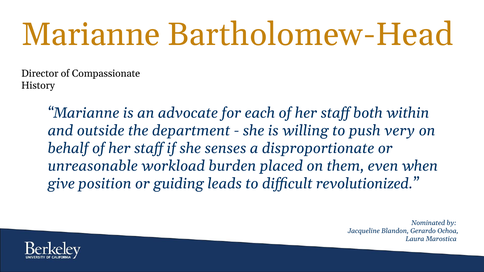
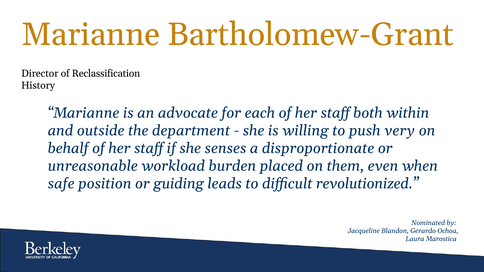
Bartholomew-Head: Bartholomew-Head -> Bartholomew-Grant (311, 35)
Compassionate: Compassionate -> Reclassification (106, 73)
give: give -> safe (61, 184)
